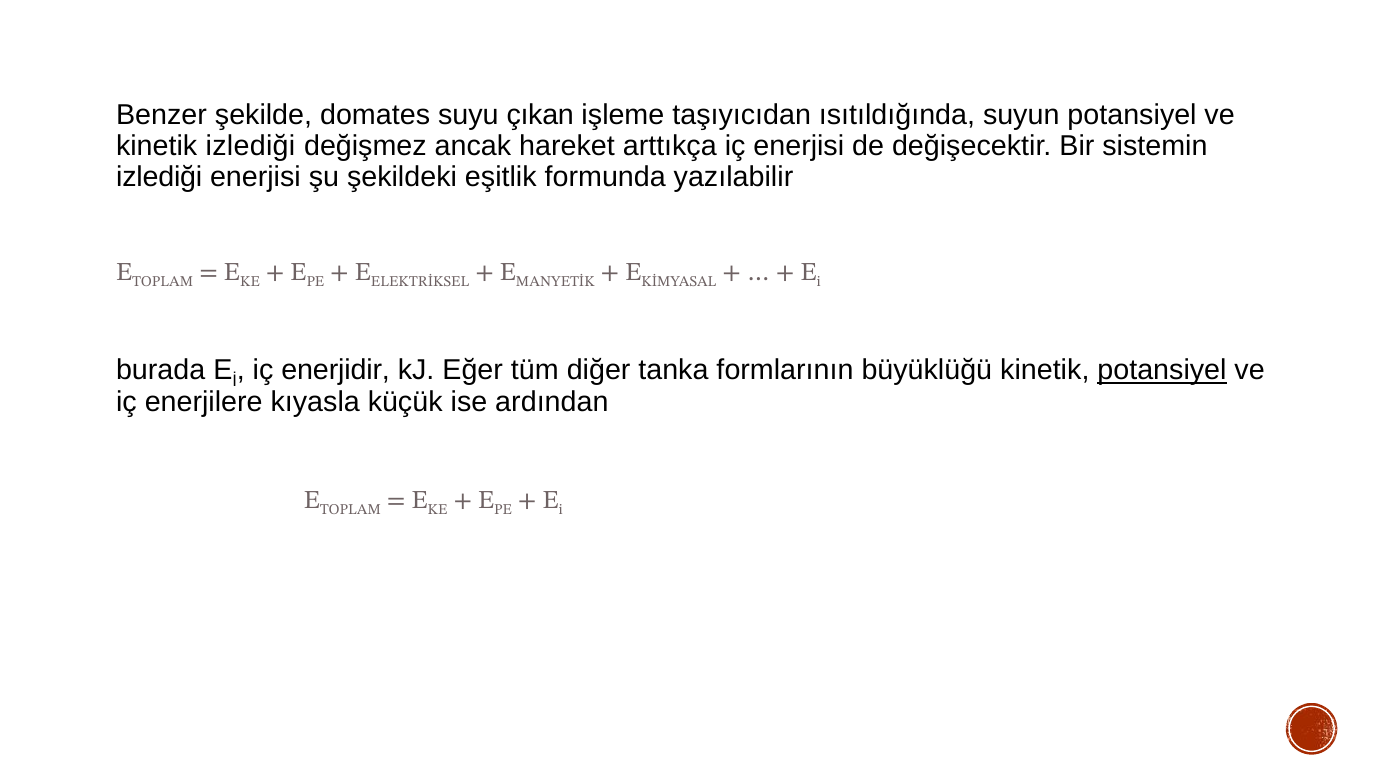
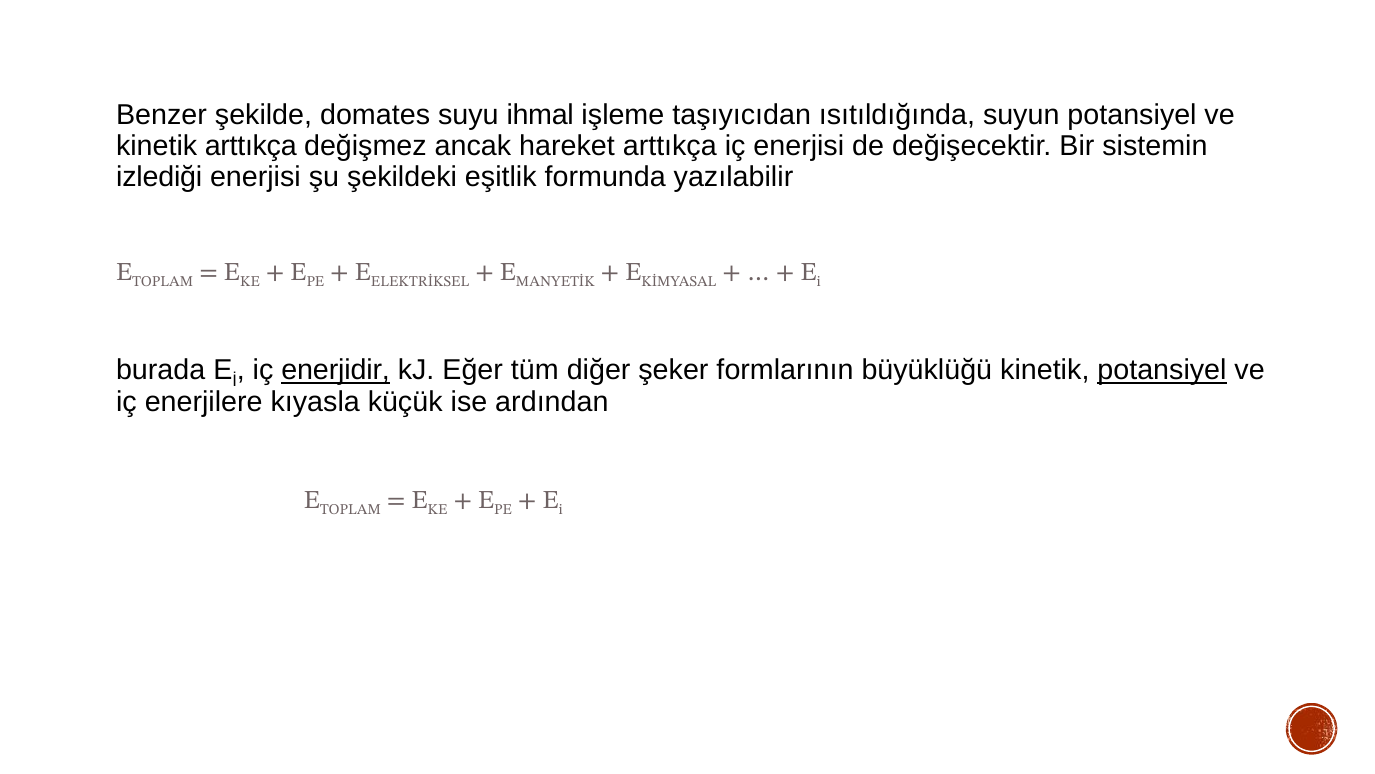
çıkan: çıkan -> ihmal (540, 115)
kinetik izlediği: izlediği -> arttıkça (251, 146)
enerjidir underline: none -> present (336, 370)
tanka: tanka -> şeker (673, 370)
